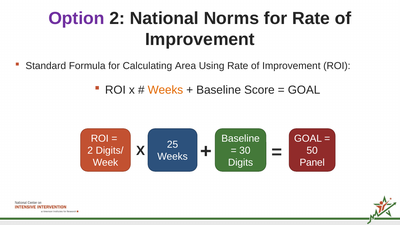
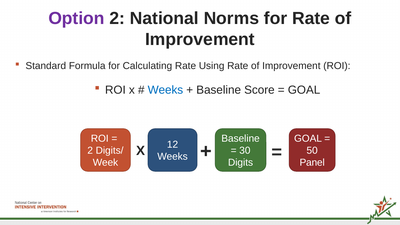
Calculating Area: Area -> Rate (186, 66)
Weeks colour: orange -> blue (165, 90)
25: 25 -> 12 (173, 145)
